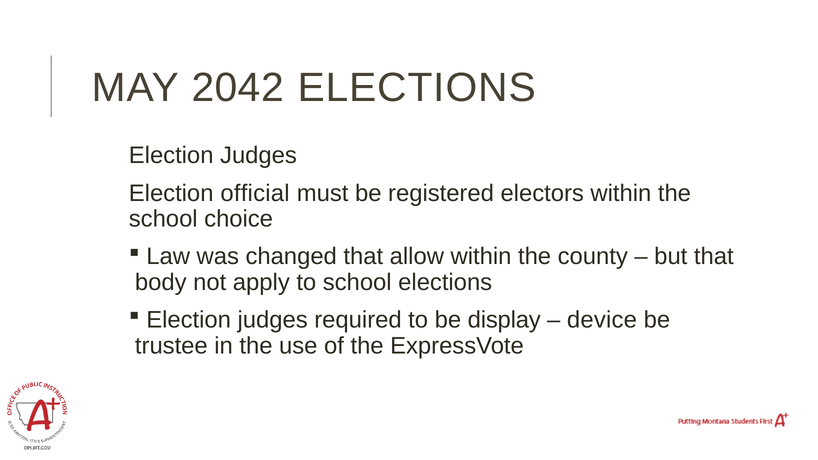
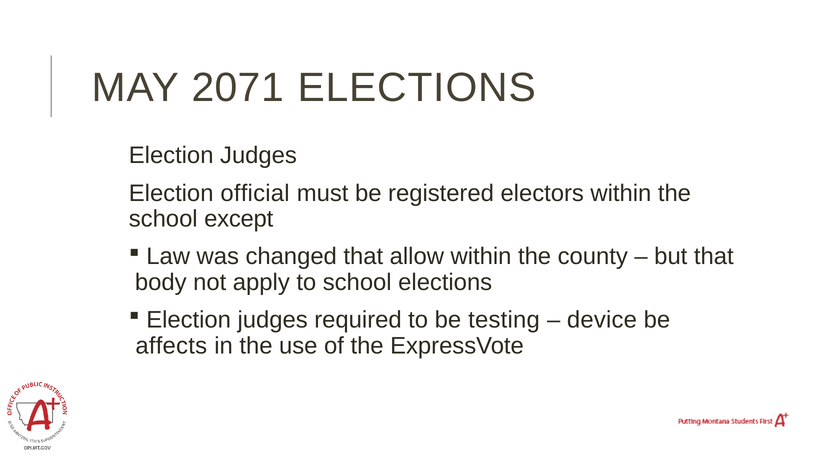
2042: 2042 -> 2071 (238, 88)
choice: choice -> except (239, 219)
display: display -> testing (504, 320)
trustee: trustee -> affects (171, 346)
